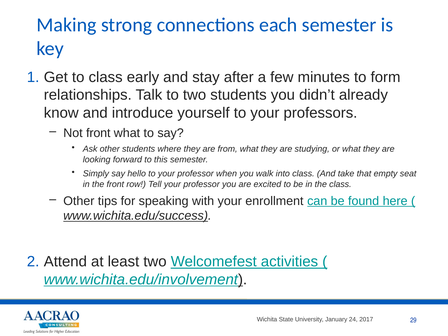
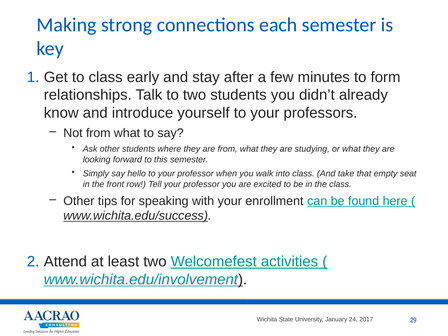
Not front: front -> from (98, 133)
